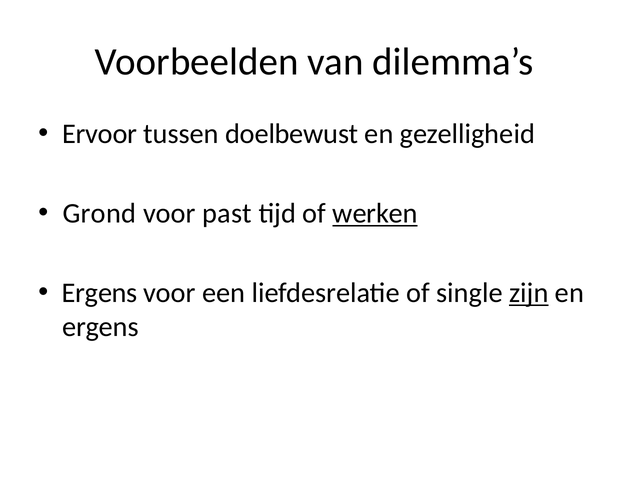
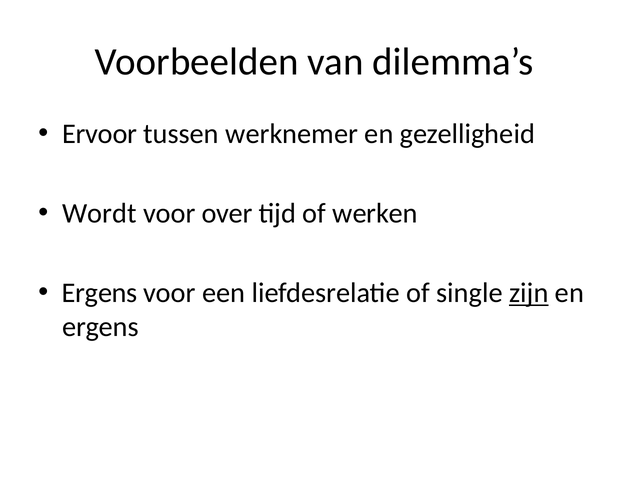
doelbewust: doelbewust -> werknemer (292, 134)
Grond: Grond -> Wordt (100, 213)
past: past -> over (227, 213)
werken underline: present -> none (375, 213)
